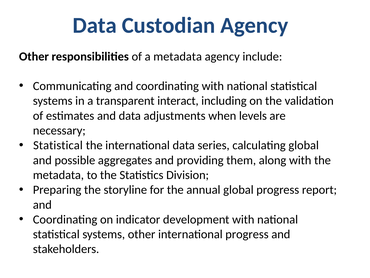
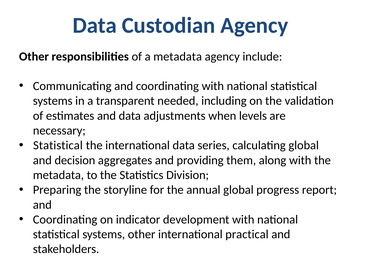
interact: interact -> needed (178, 101)
possible: possible -> decision (75, 160)
international progress: progress -> practical (247, 234)
